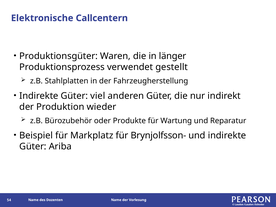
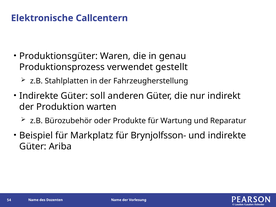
länger: länger -> genau (173, 56)
viel: viel -> soll (98, 96)
wieder: wieder -> warten (102, 107)
